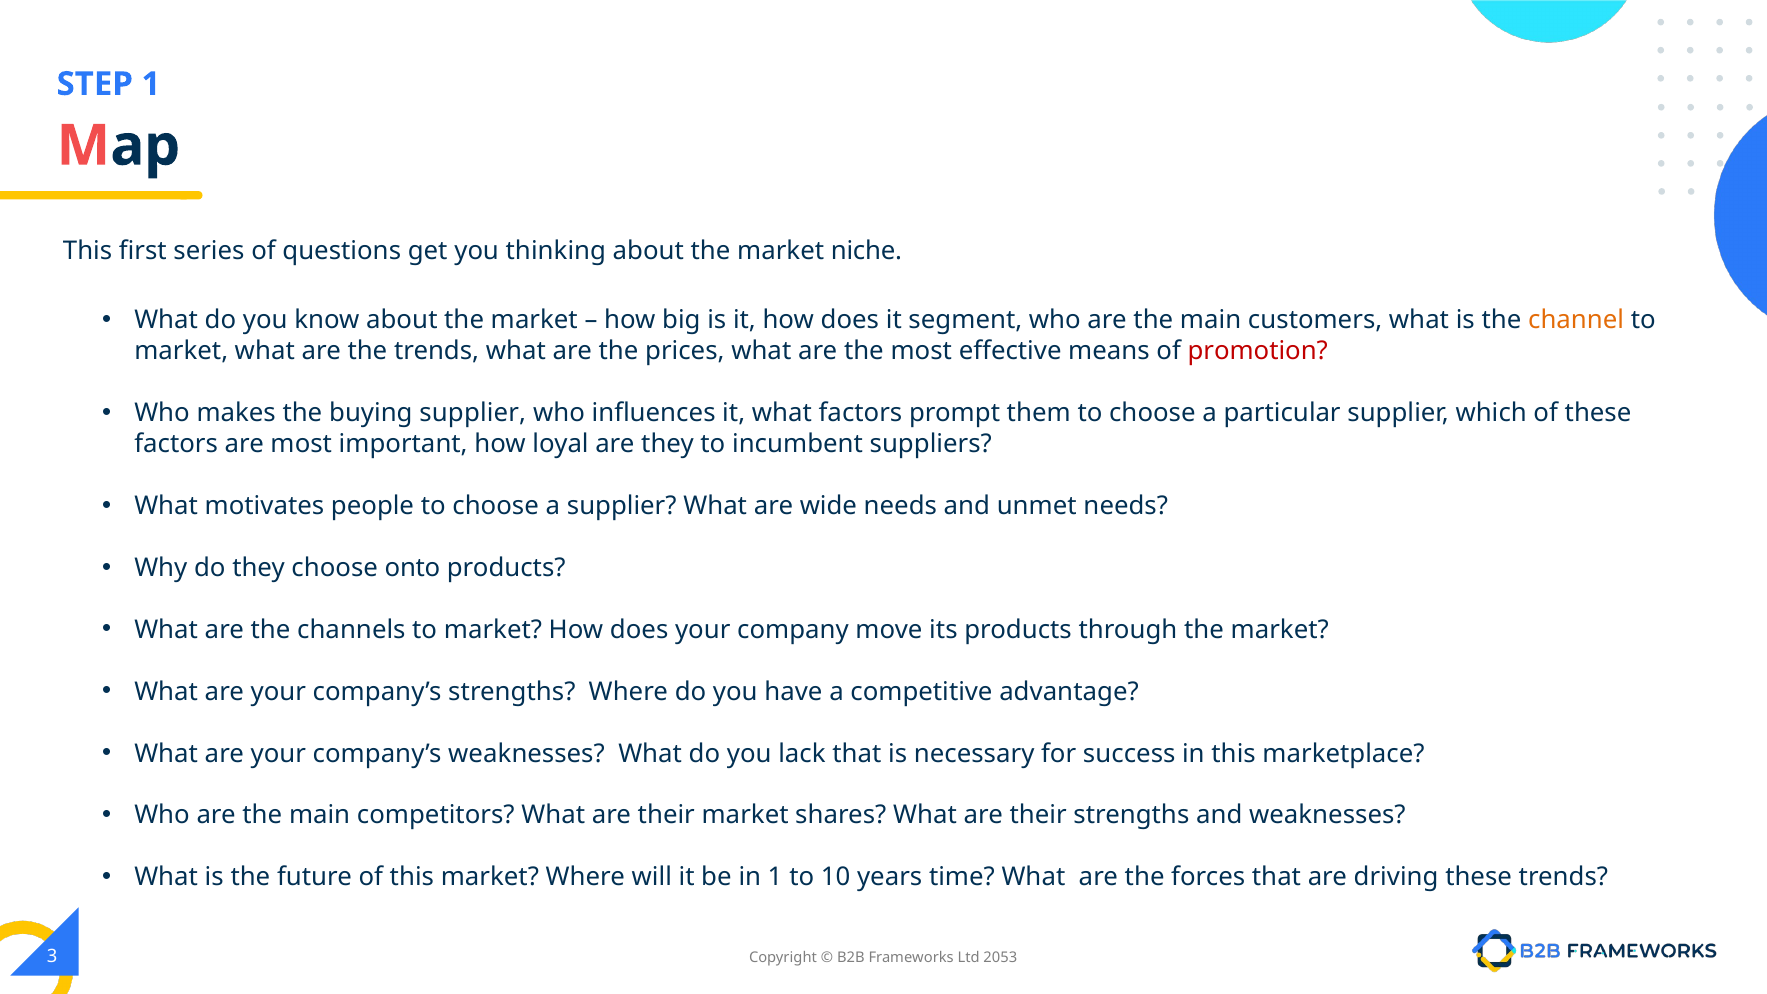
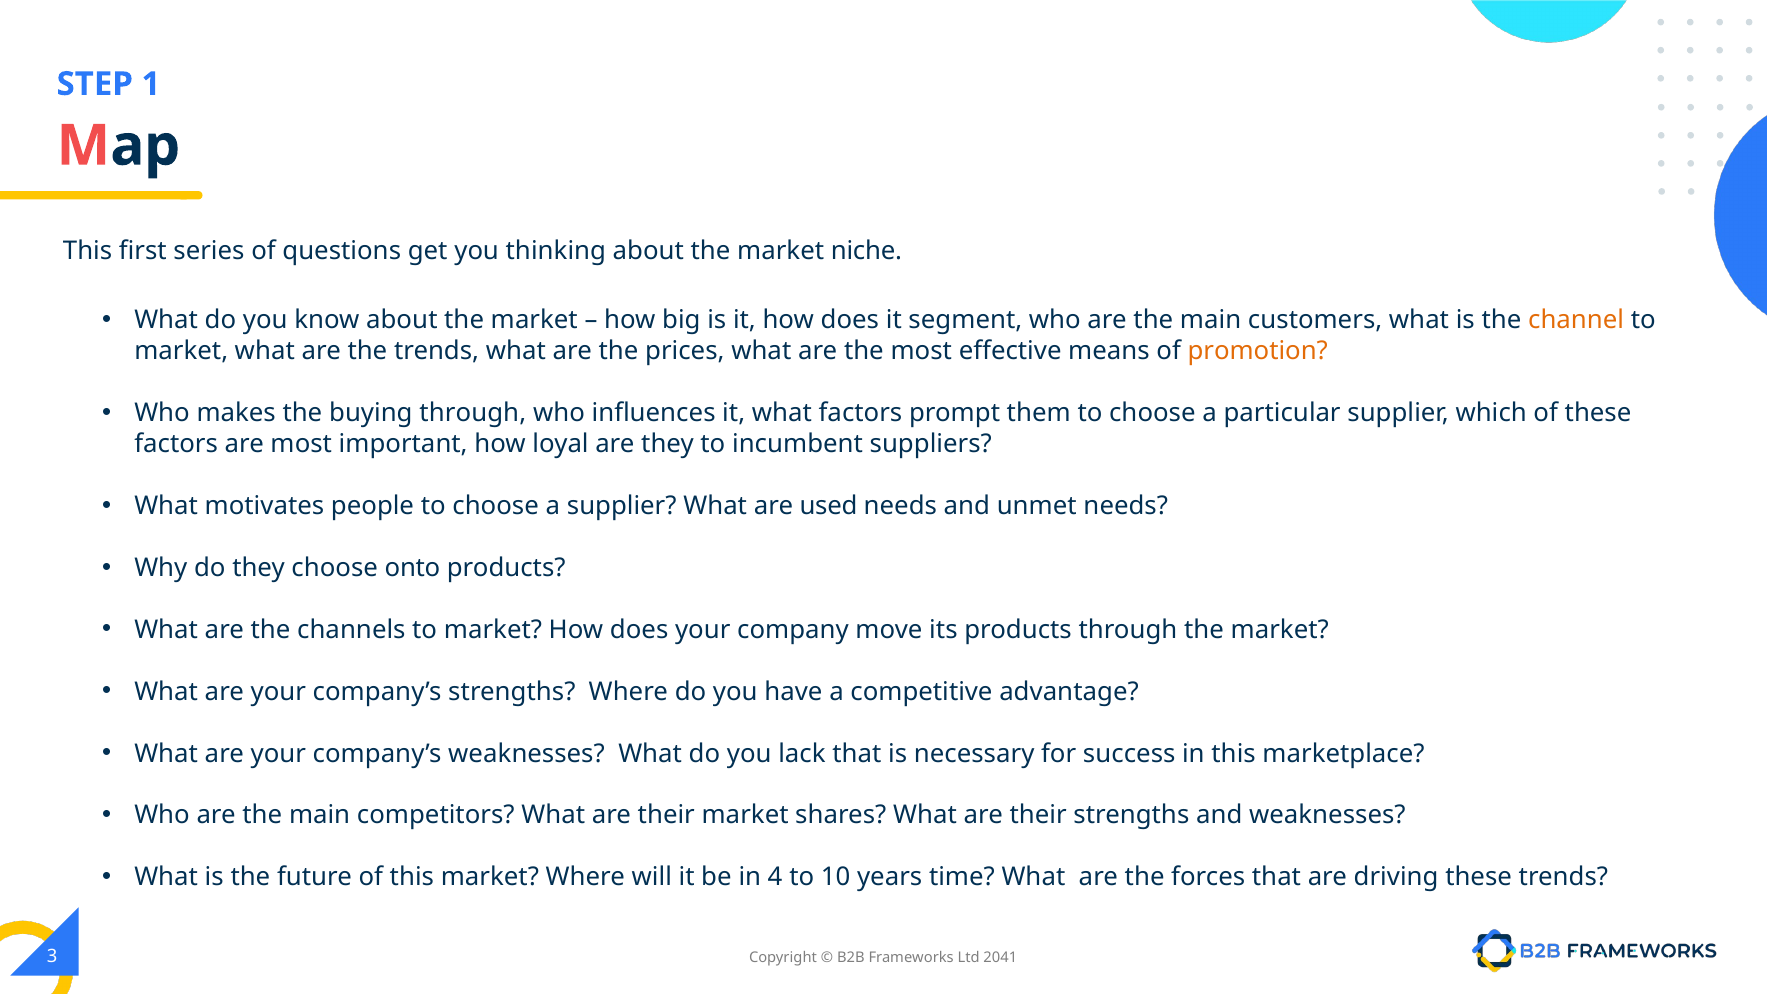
promotion colour: red -> orange (1258, 351)
buying supplier: supplier -> through (473, 413)
wide: wide -> used (828, 506)
in 1: 1 -> 4 (775, 877)
2053: 2053 -> 2041 (1000, 957)
